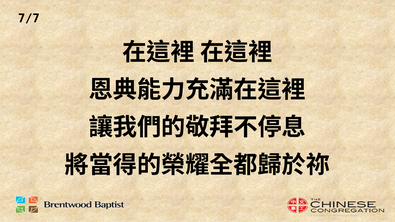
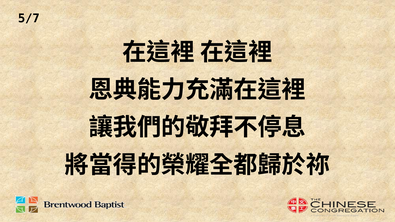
7/7: 7/7 -> 5/7 (29, 18)
